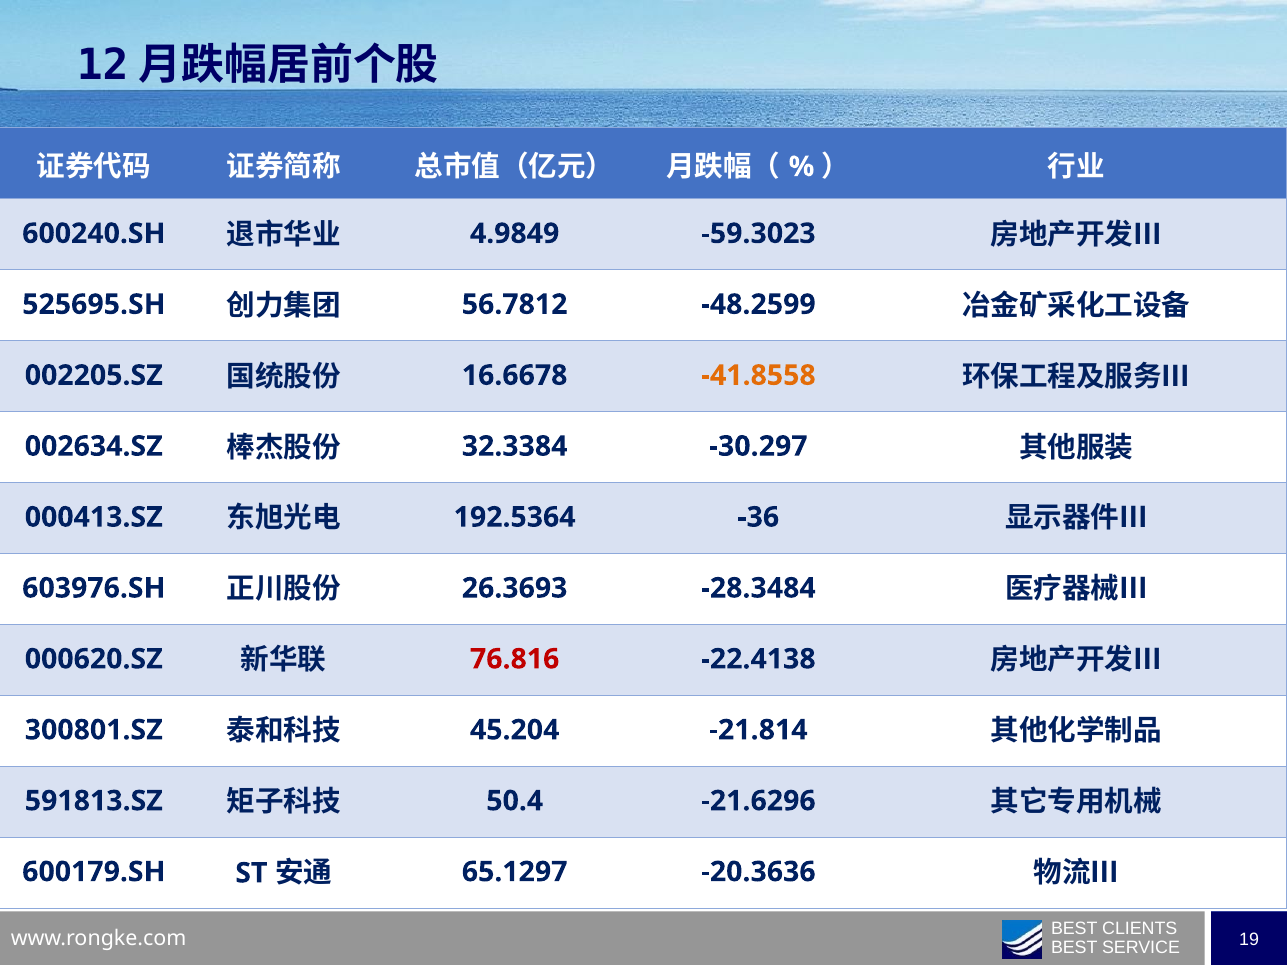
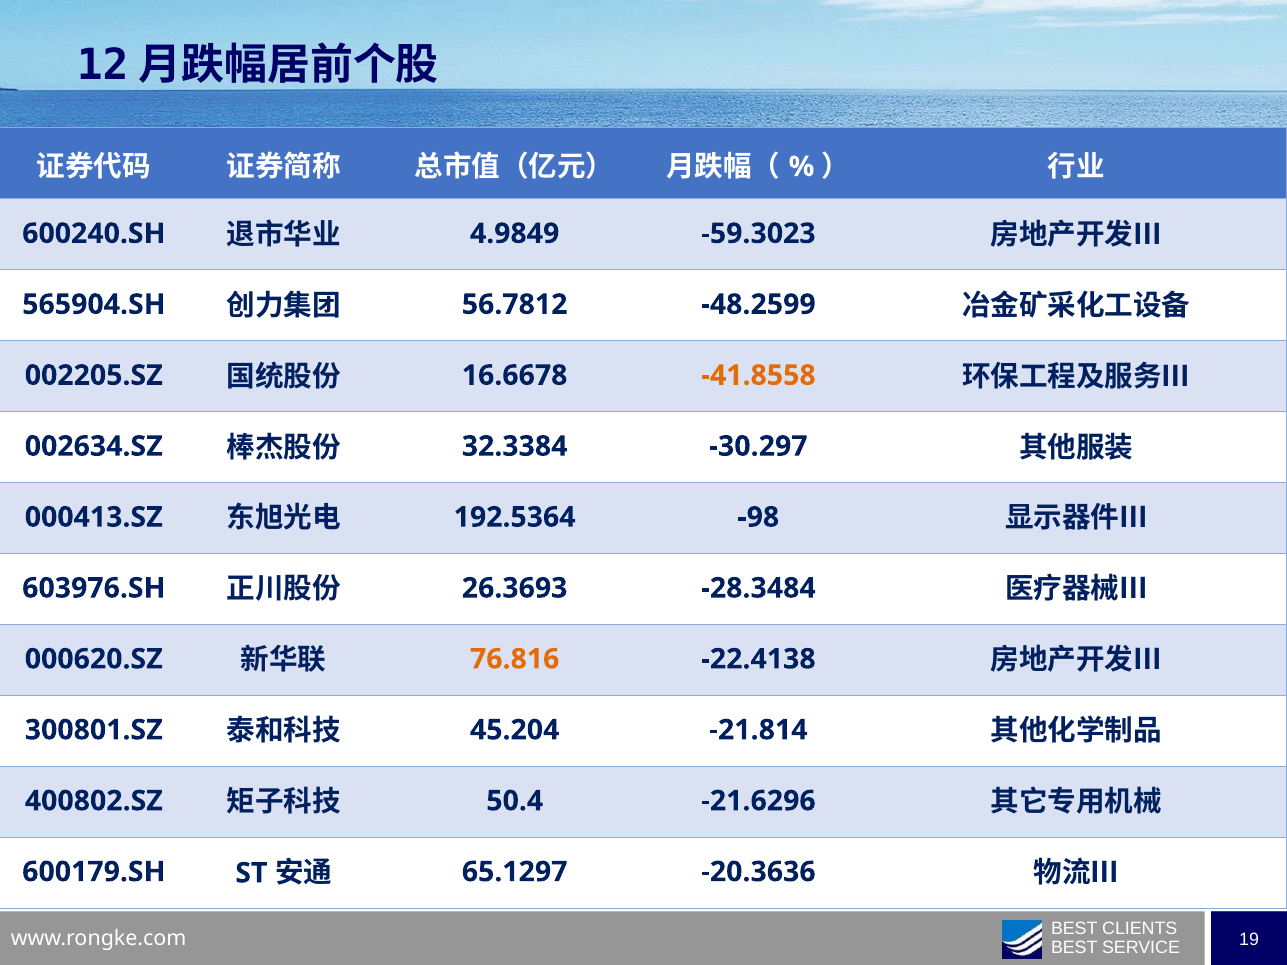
525695.SH: 525695.SH -> 565904.SH (94, 305)
-36: -36 -> -98 (758, 517)
76.816 colour: red -> orange (515, 659)
591813.SZ: 591813.SZ -> 400802.SZ (94, 801)
